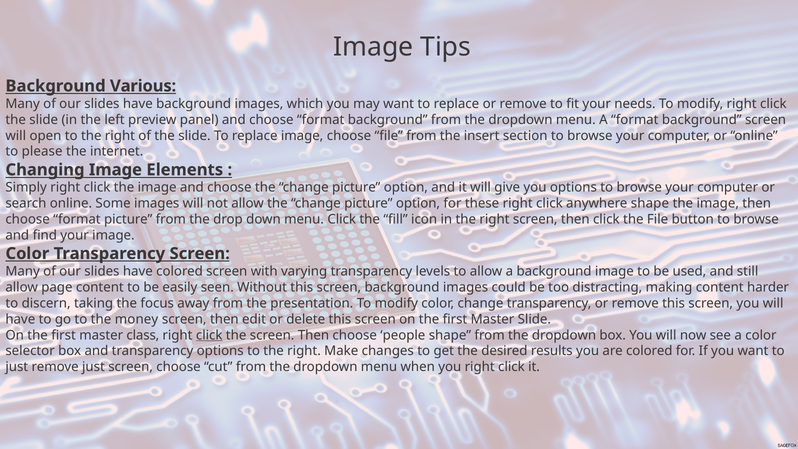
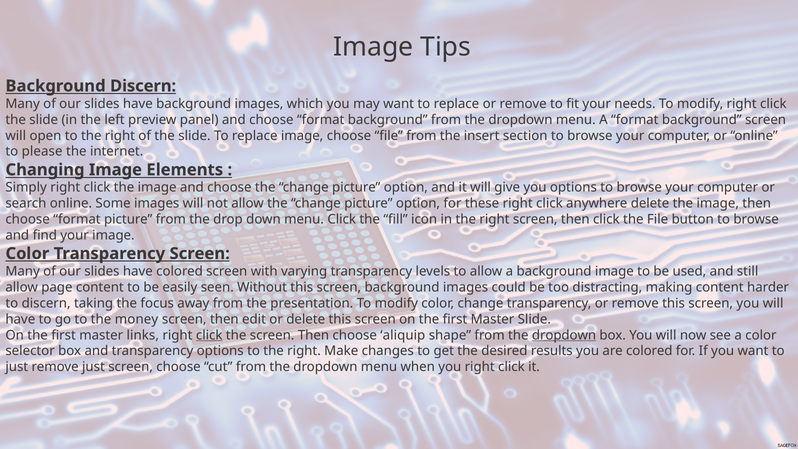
Background Various: Various -> Discern (143, 86)
anywhere shape: shape -> delete (650, 203)
class: class -> links (143, 335)
people: people -> aliquip (403, 335)
dropdown underline: none -> present (564, 335)
